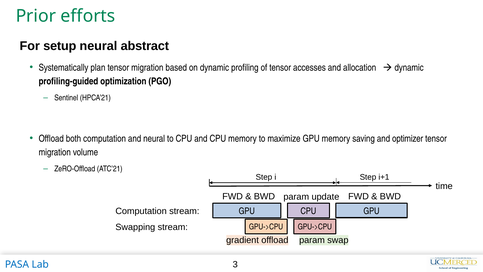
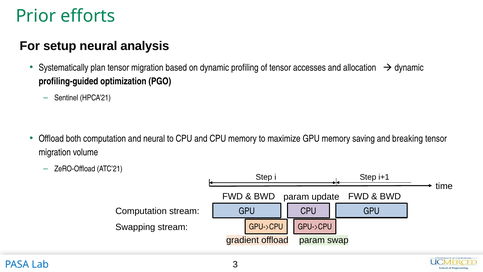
abstract: abstract -> analysis (145, 46)
optimizer: optimizer -> breaking (408, 138)
